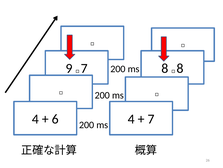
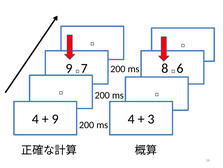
8: 8 -> 6 (180, 68)
6: 6 -> 9 (55, 119)
7: 7 -> 3 (151, 119)
